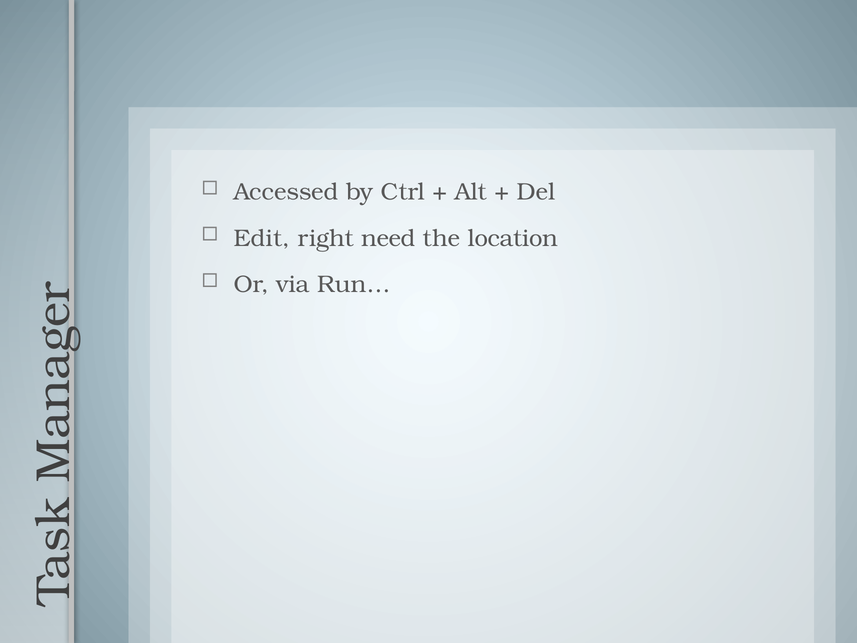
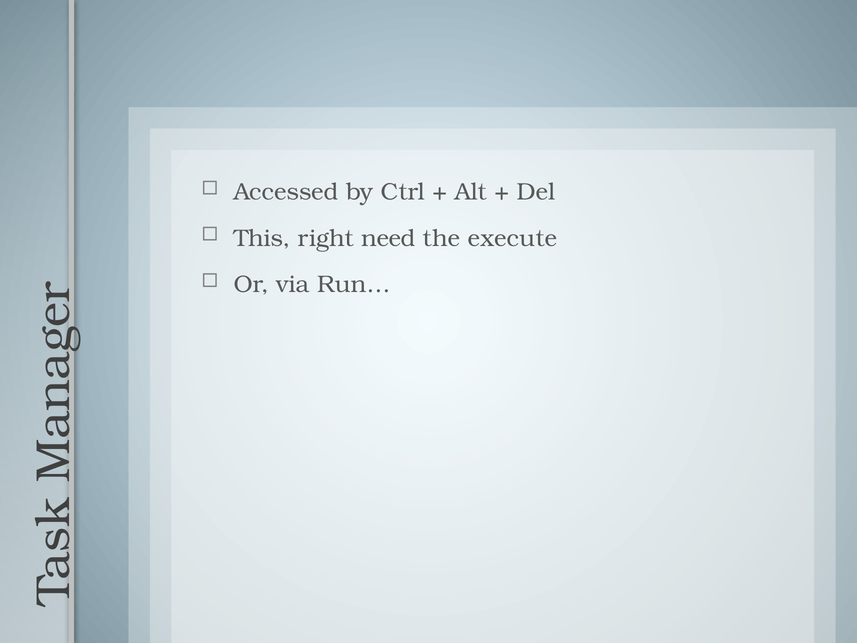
Edit: Edit -> This (262, 238)
location: location -> execute (513, 238)
